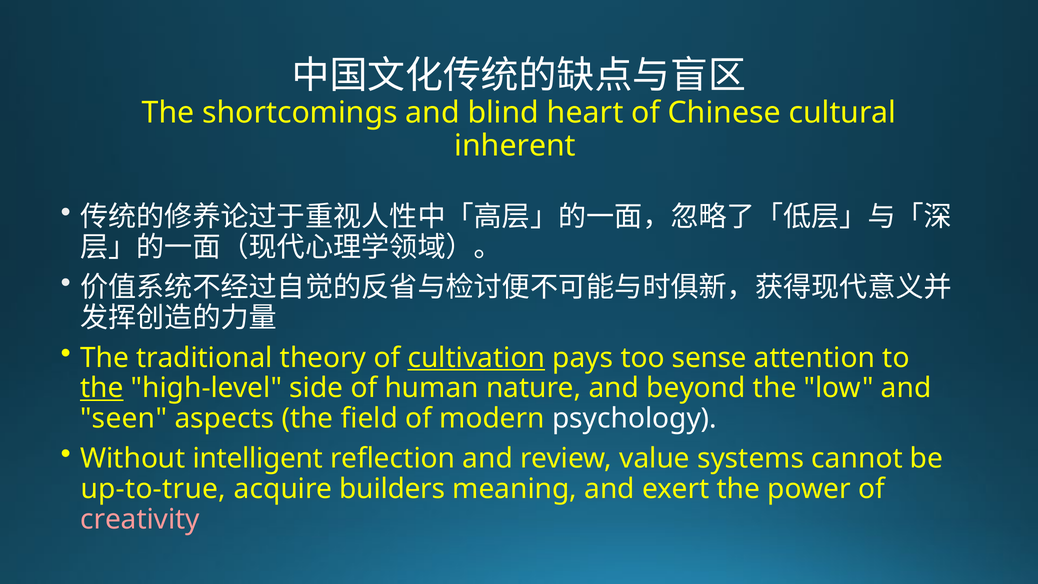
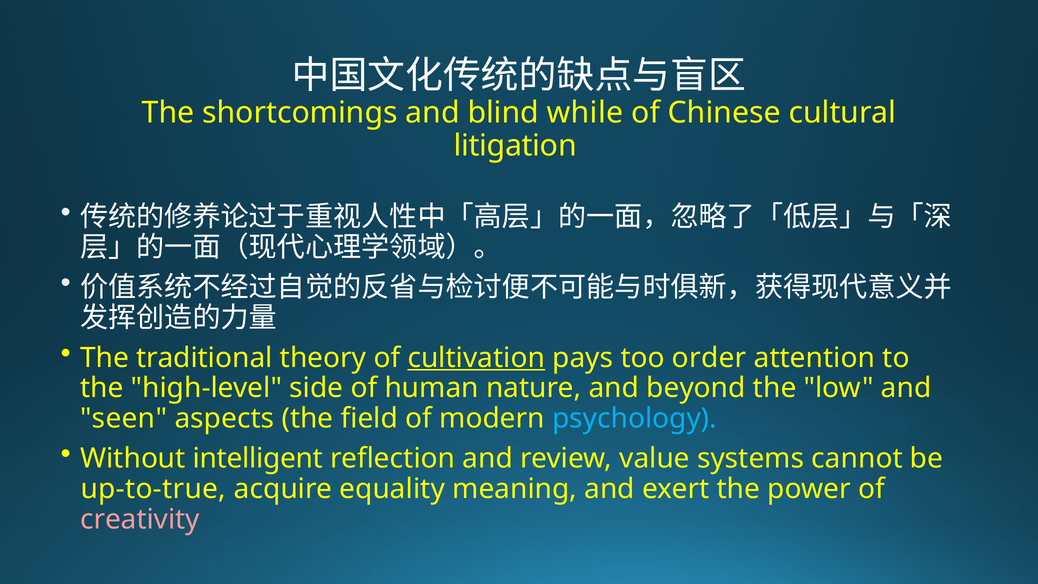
heart: heart -> while (585, 113)
inherent: inherent -> litigation (515, 145)
sense: sense -> order (709, 358)
the underline: present -> none (102, 388)
psychology colour: white -> light blue (635, 418)
builders: builders -> equality (392, 489)
